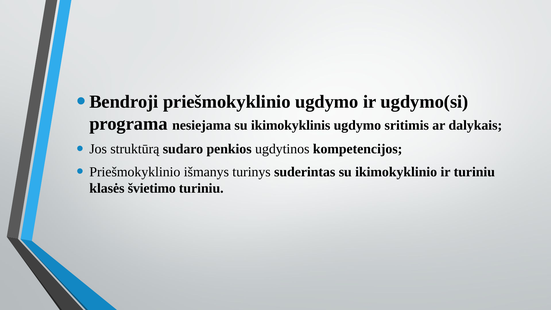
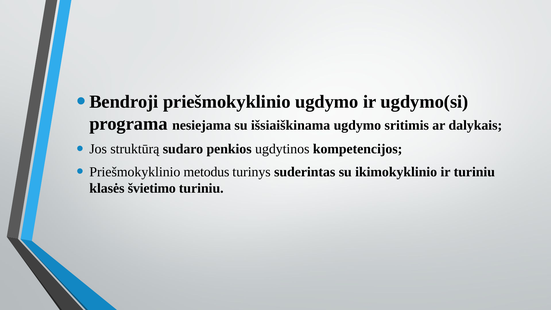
ikimokyklinis: ikimokyklinis -> išsiaiškinama (291, 125)
išmanys: išmanys -> metodus (206, 172)
